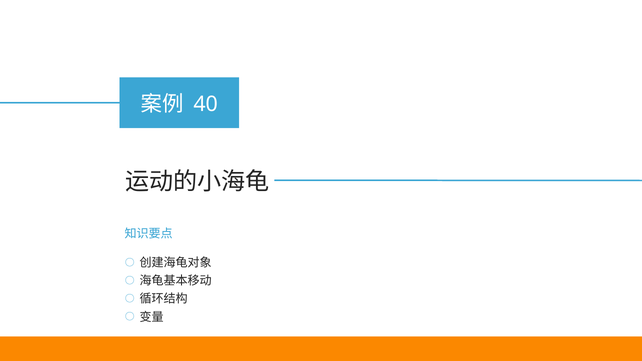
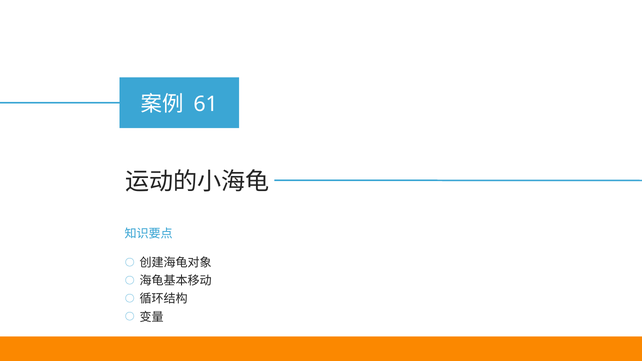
40: 40 -> 61 (206, 104)
